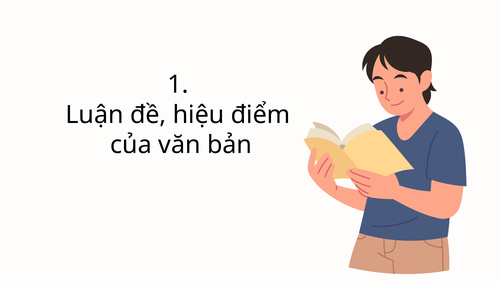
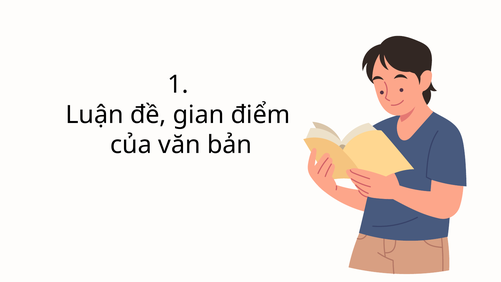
hiệu: hiệu -> gian (199, 115)
